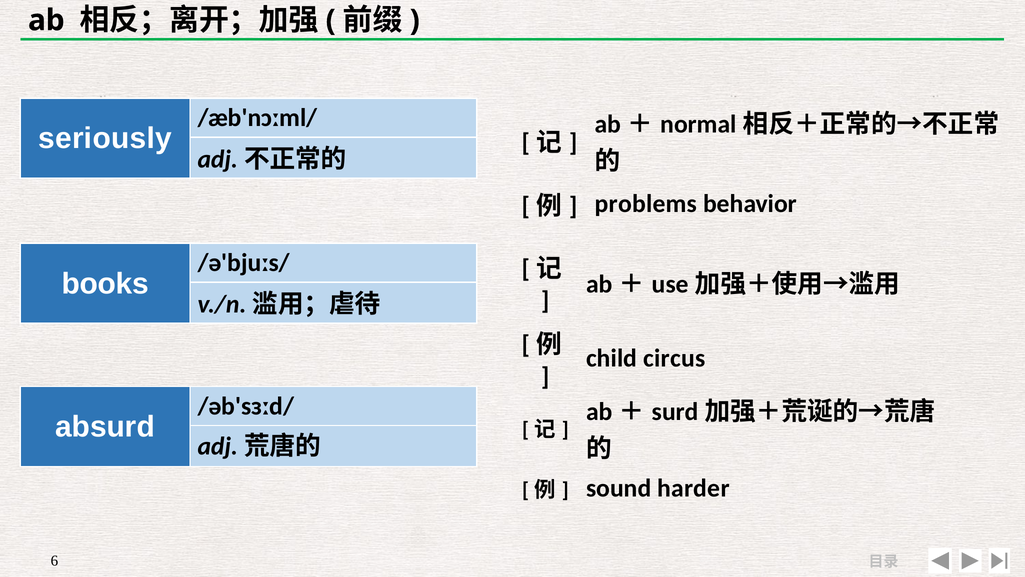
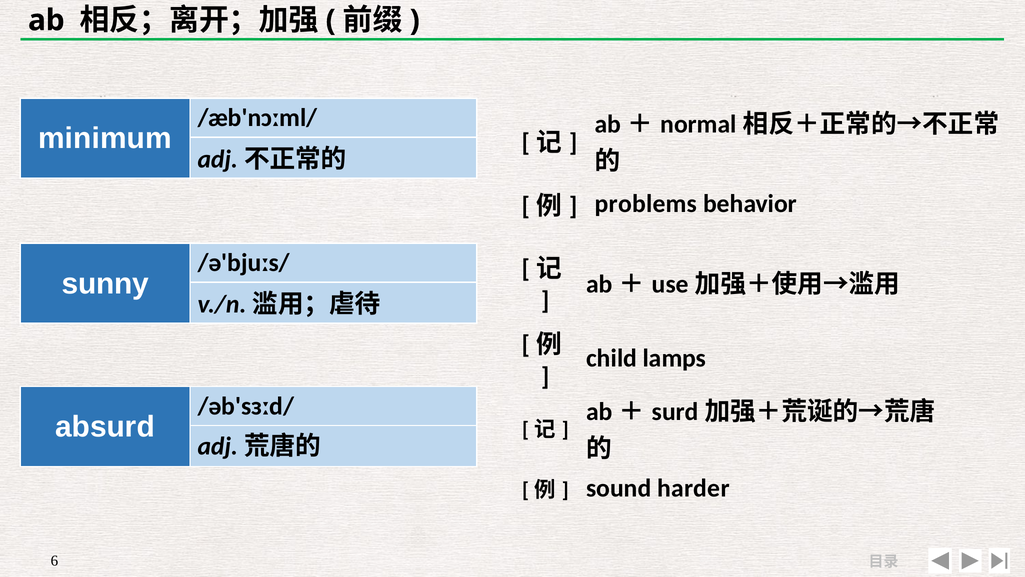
seriously: seriously -> minimum (105, 138)
books: books -> sunny (105, 283)
circus: circus -> lamps (674, 358)
